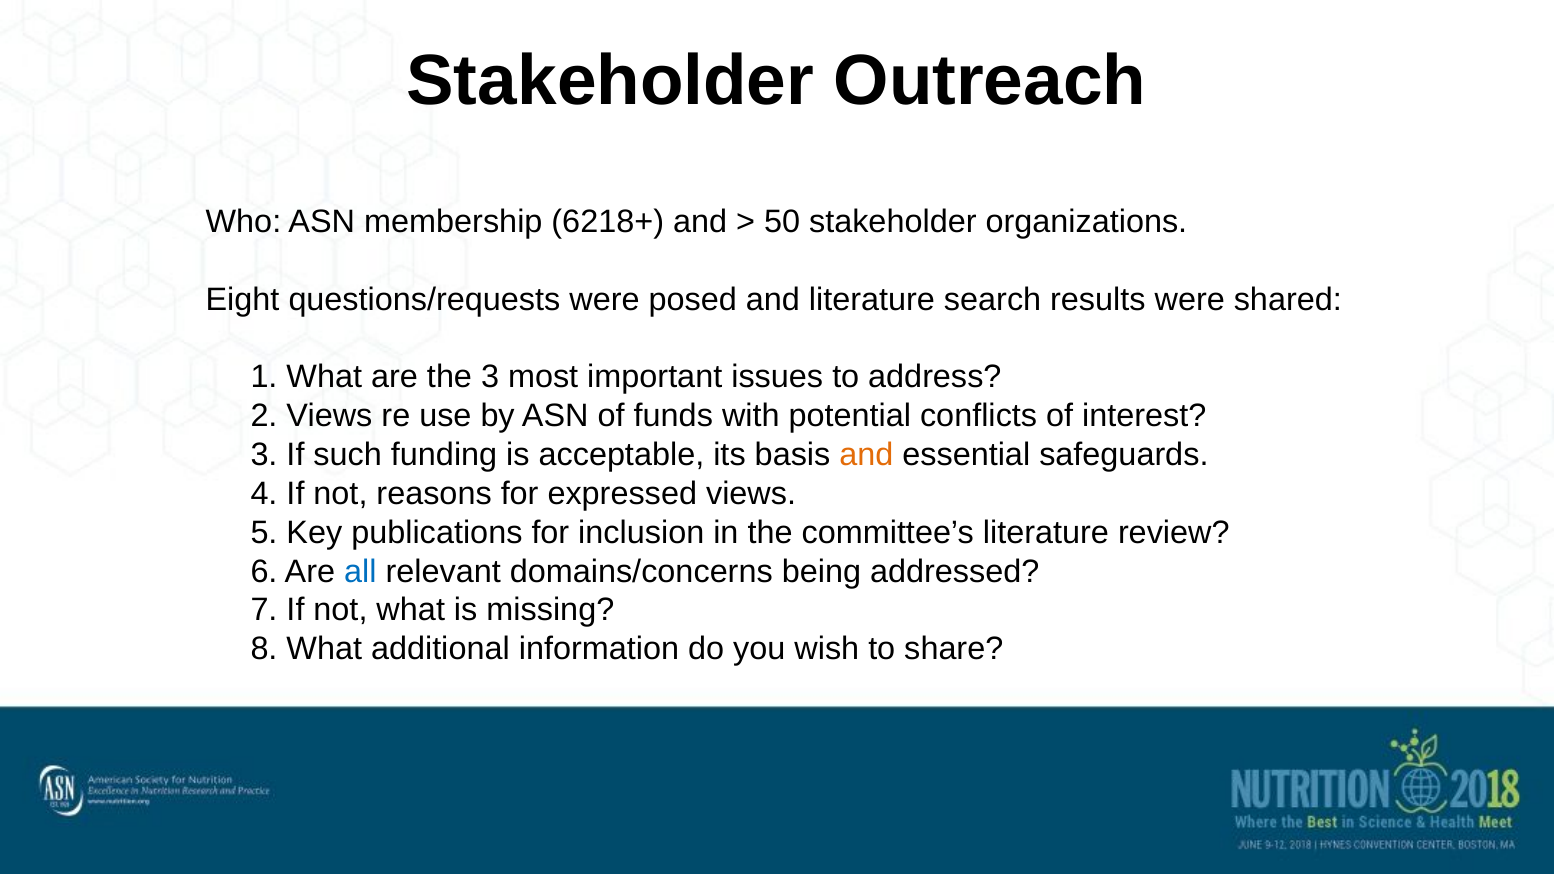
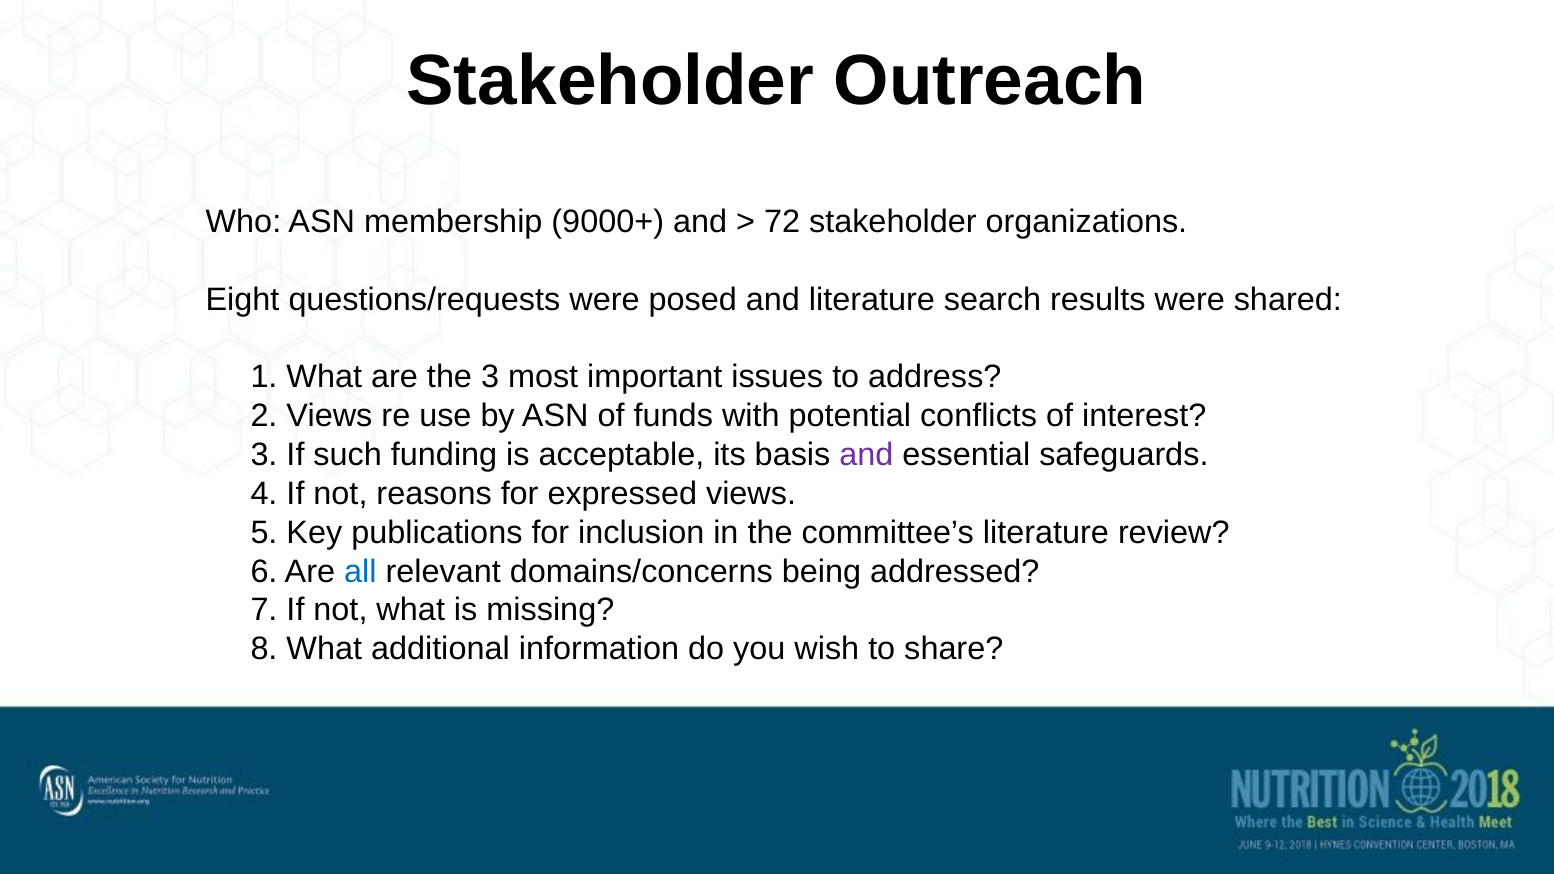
6218+: 6218+ -> 9000+ (608, 222)
50: 50 -> 72 (782, 222)
and colour: orange -> purple (866, 455)
